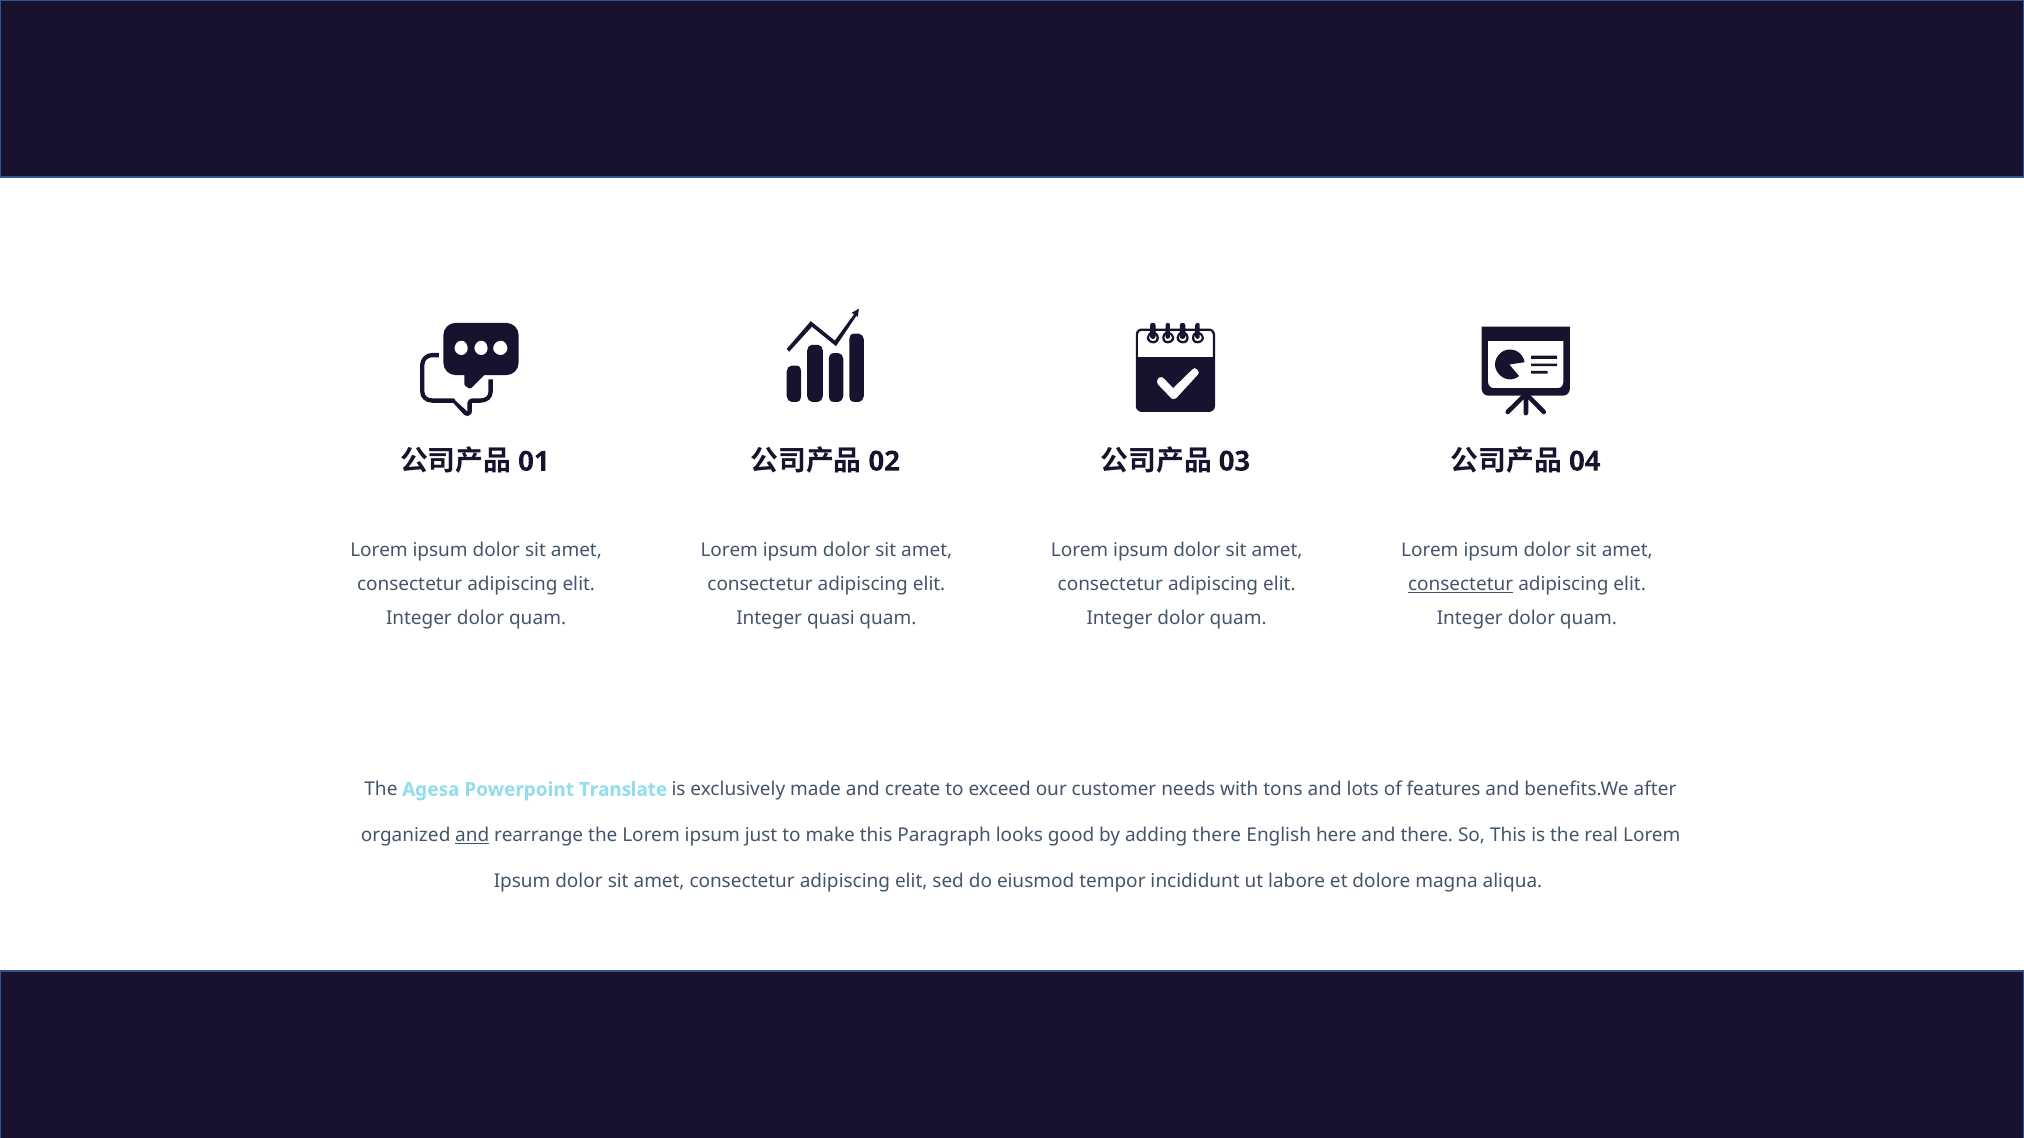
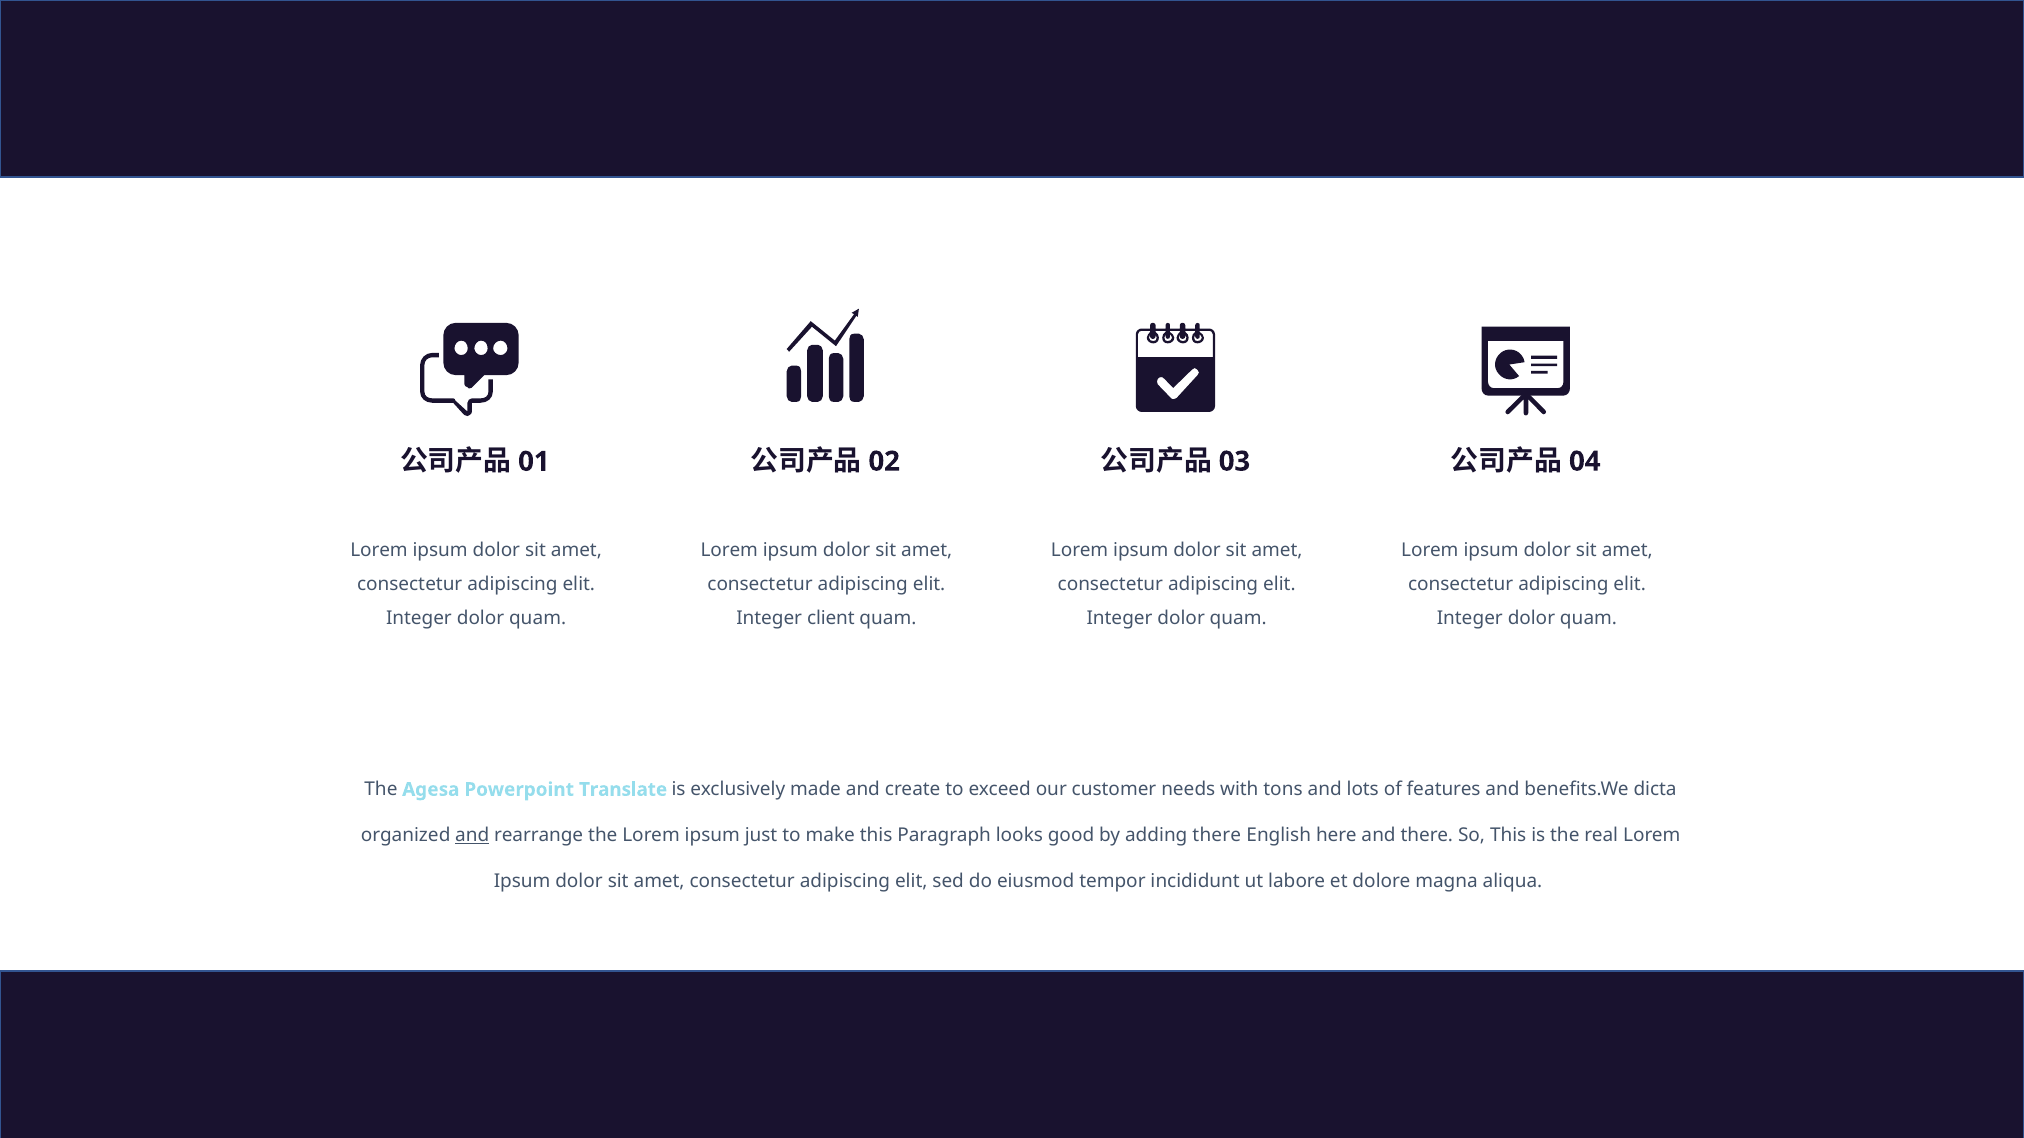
consectetur underline: present -> none (1461, 585)
quasi: quasi -> client (831, 619)
after: after -> dicta (1655, 790)
